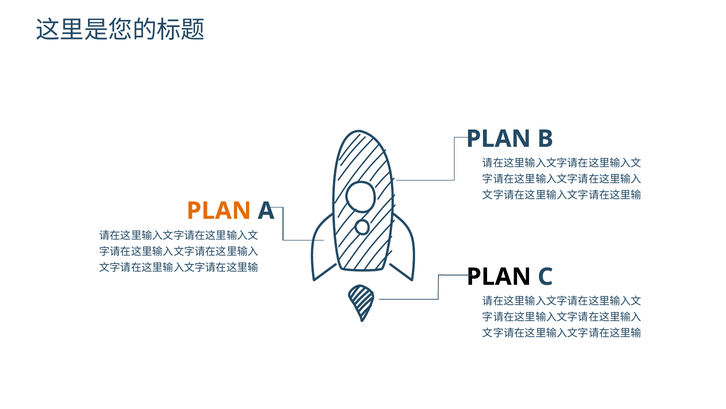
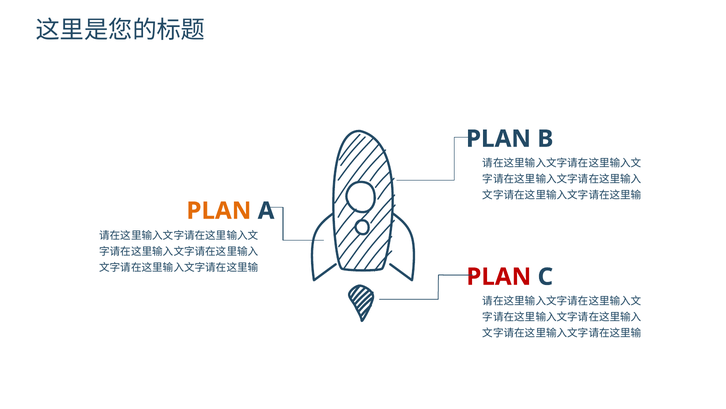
PLAN colour: black -> red (499, 276)
